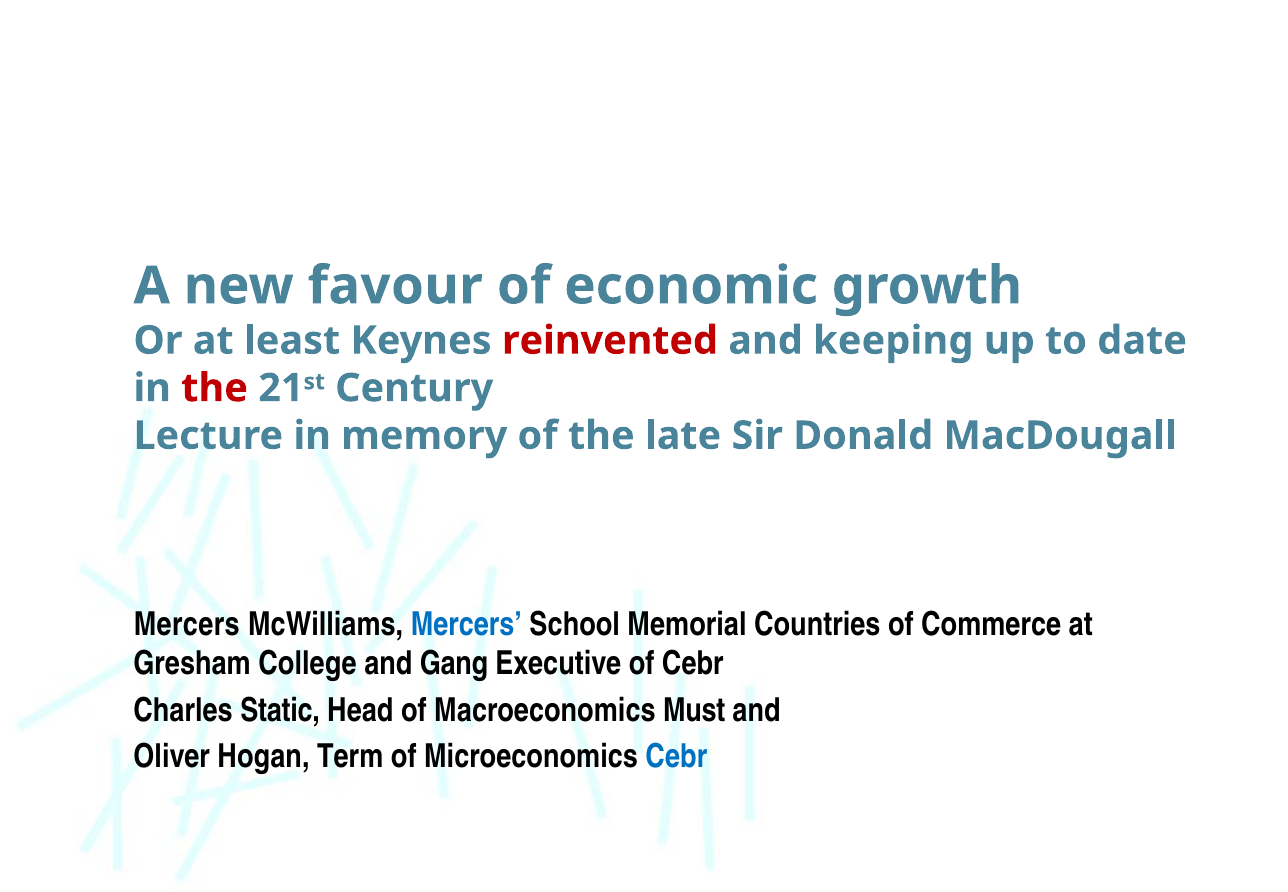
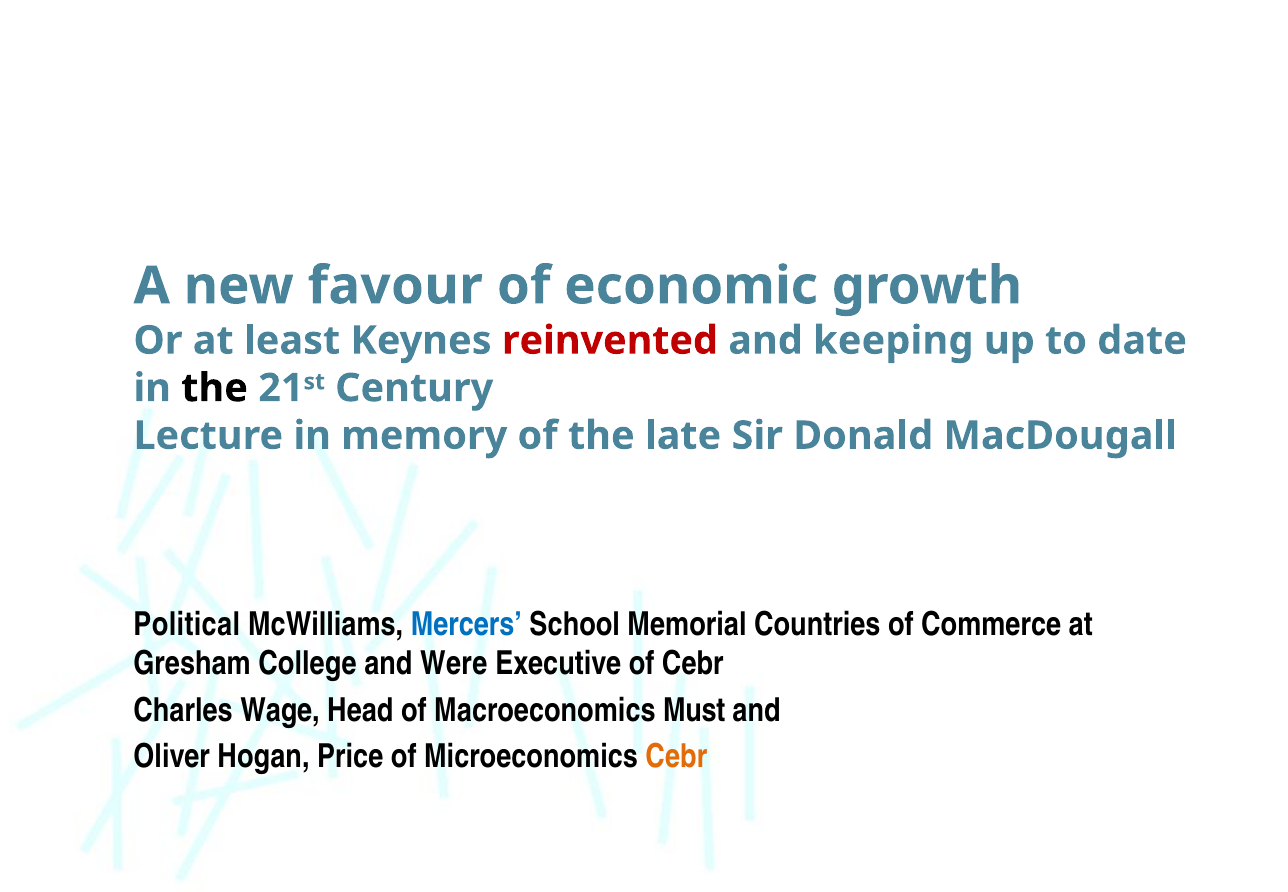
the colour: red -> black (215, 388)
Mercers: Mercers -> Political (187, 624)
Gang: Gang -> Were (454, 664)
Static: Static -> Wage (280, 710)
Term: Term -> Price (350, 756)
Cebr colour: blue -> orange (676, 756)
